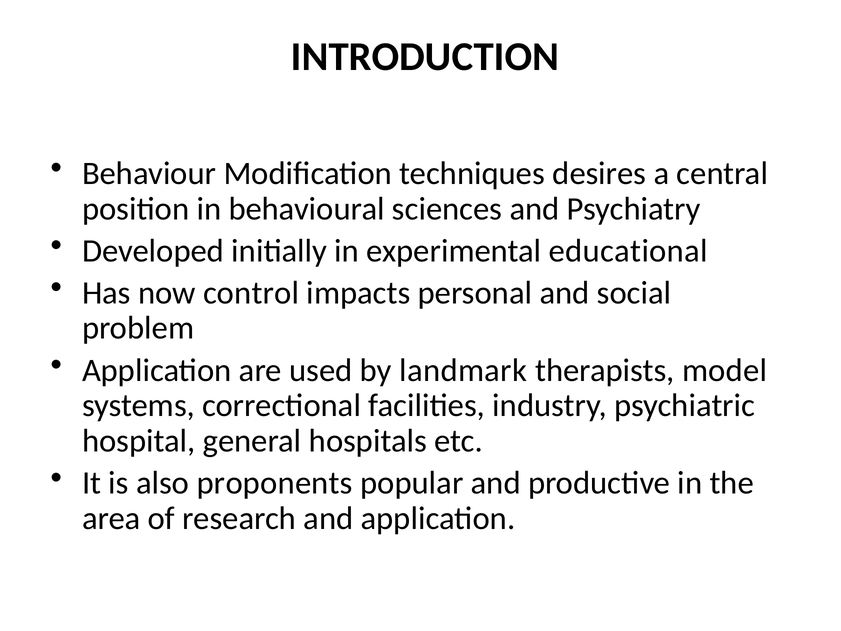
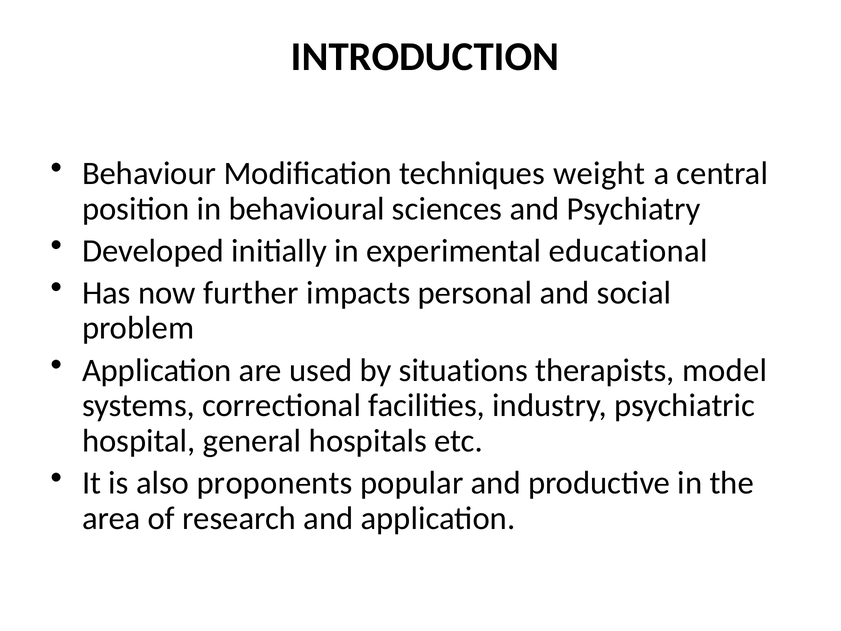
desires: desires -> weight (599, 173)
control: control -> further (251, 293)
landmark: landmark -> situations (463, 370)
